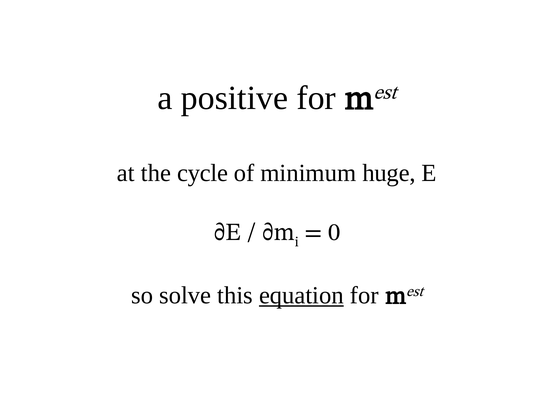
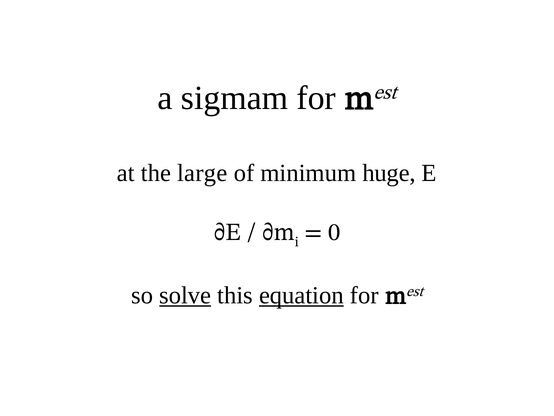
positive: positive -> sigmam (234, 98)
cycle: cycle -> large (202, 173)
solve underline: none -> present (185, 295)
